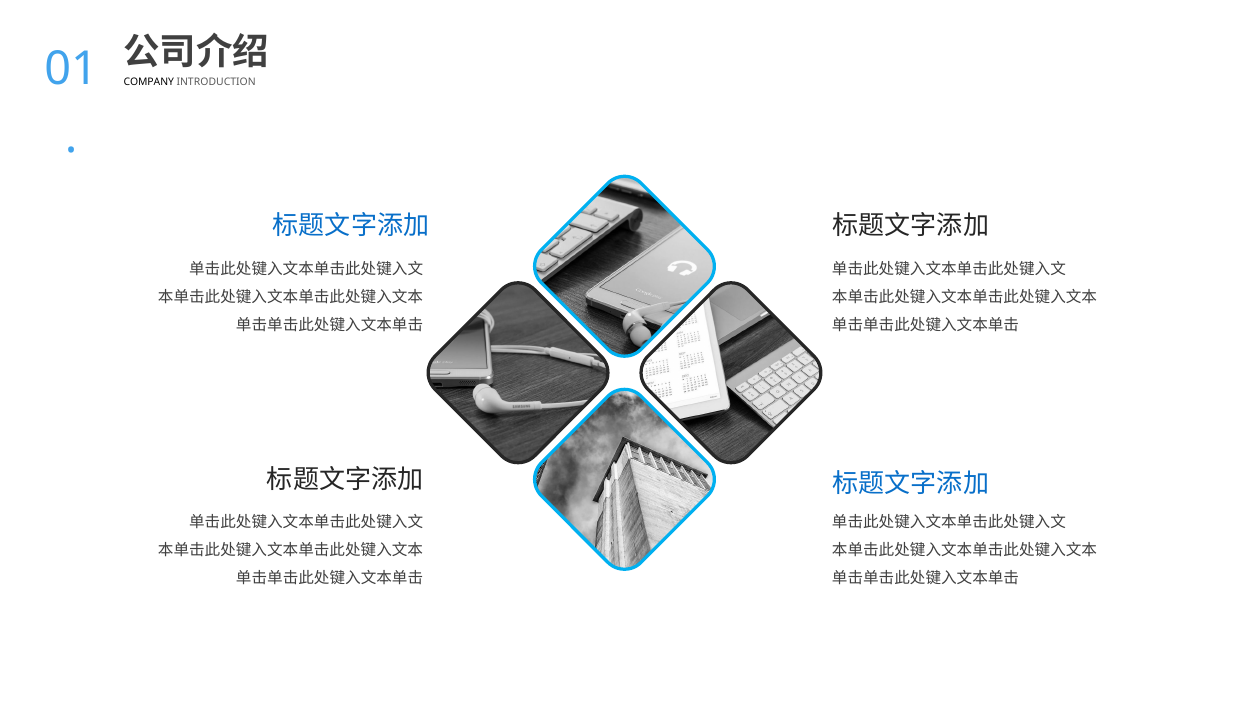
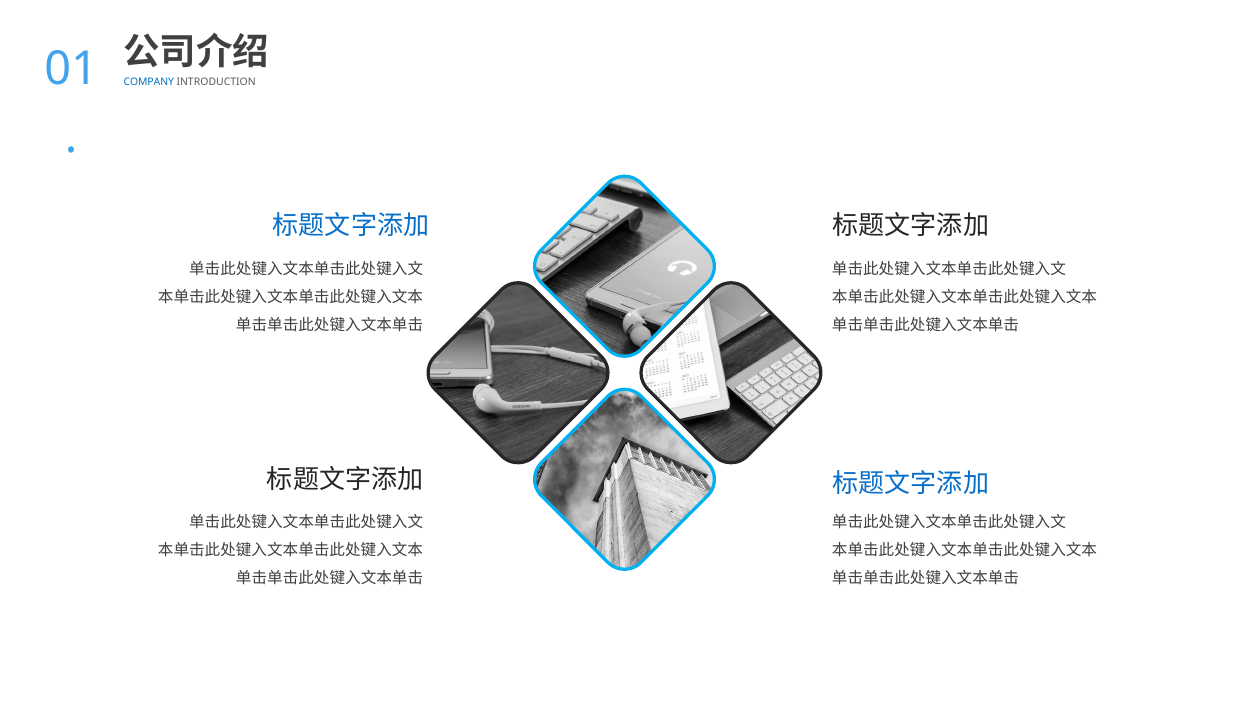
COMPANY colour: black -> blue (149, 82)
